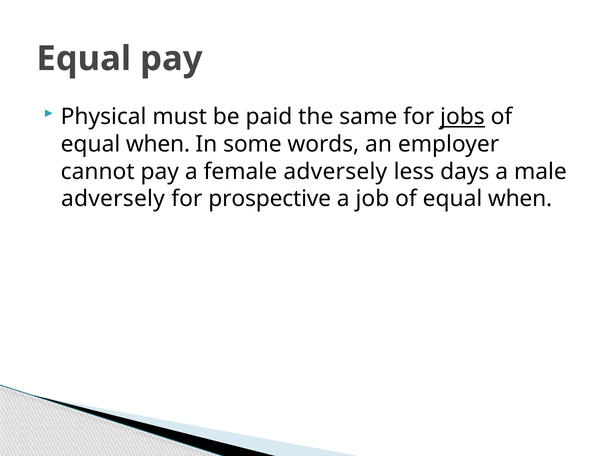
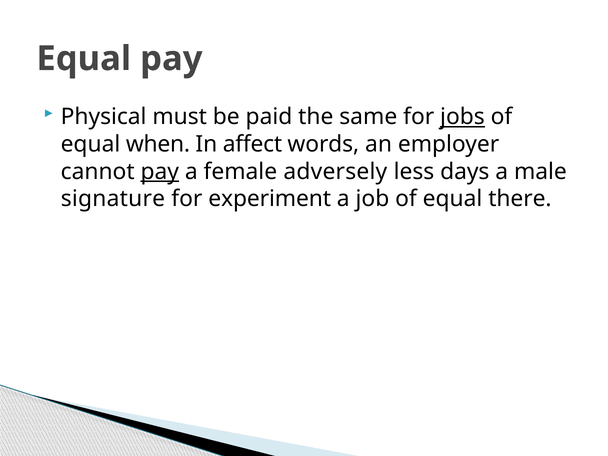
some: some -> affect (252, 144)
pay underline: none -> present (160, 172)
adversely: adversely -> signature (113, 199)
prospective: prospective -> experiment (270, 199)
job of equal when: when -> there (520, 199)
